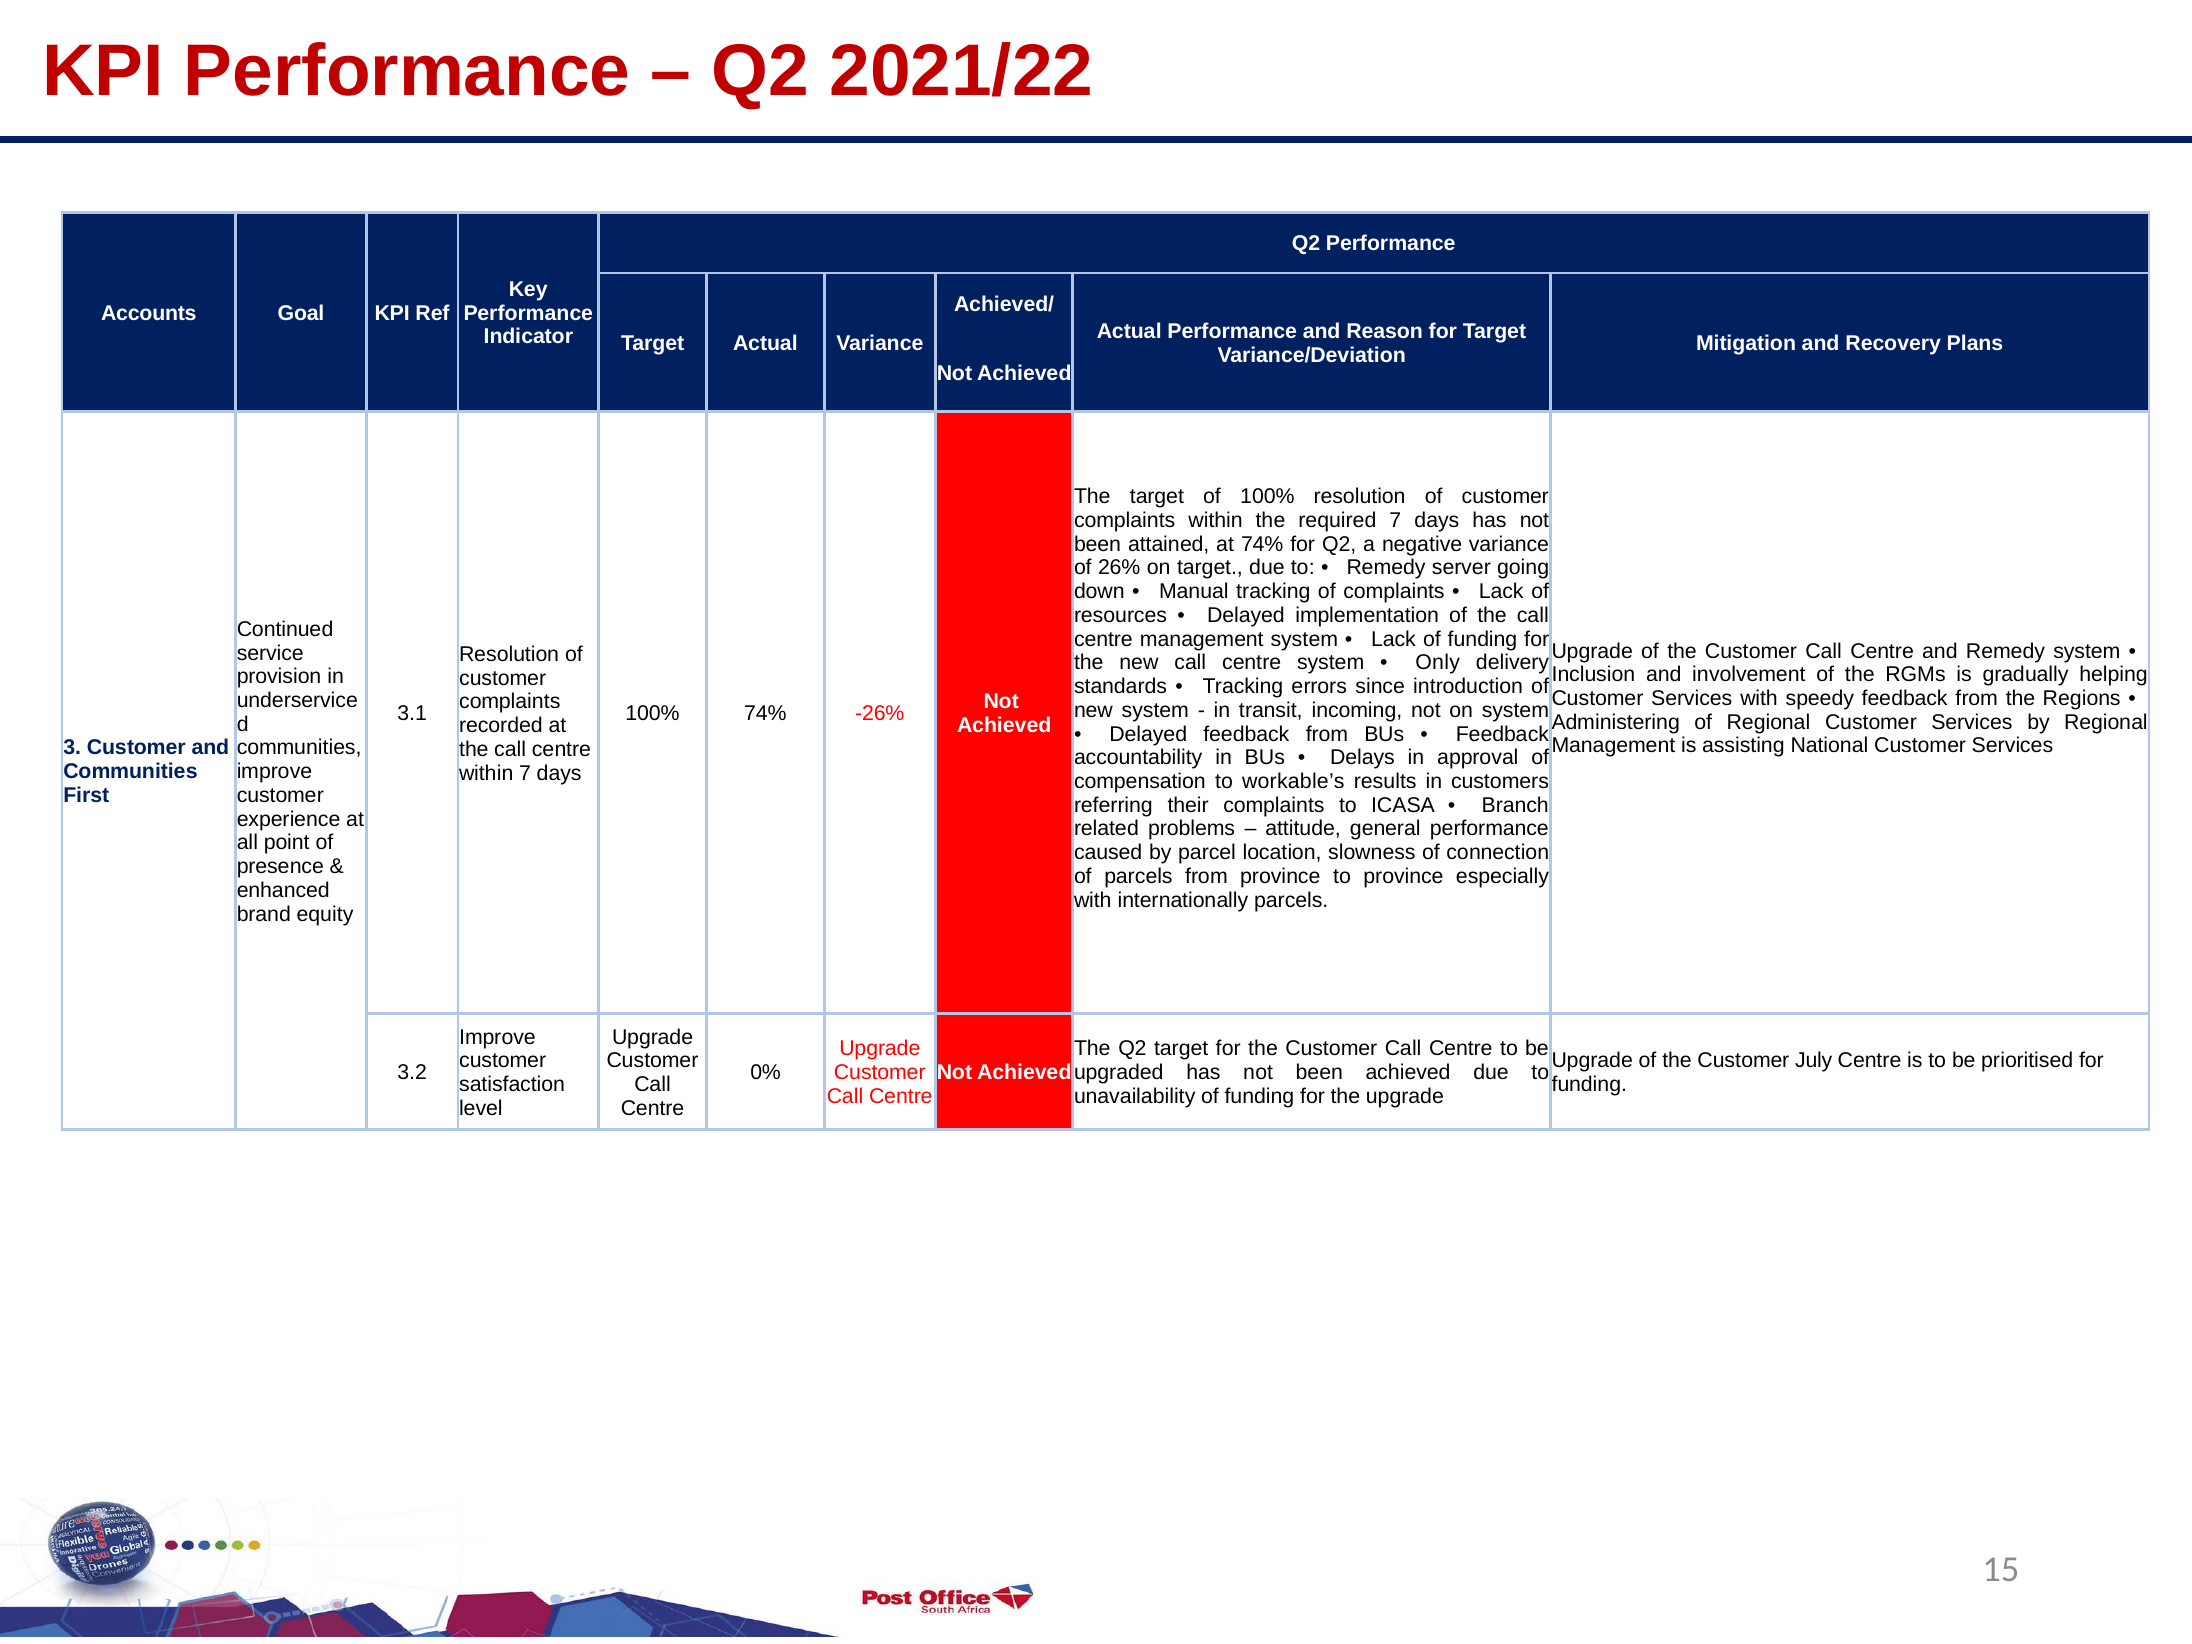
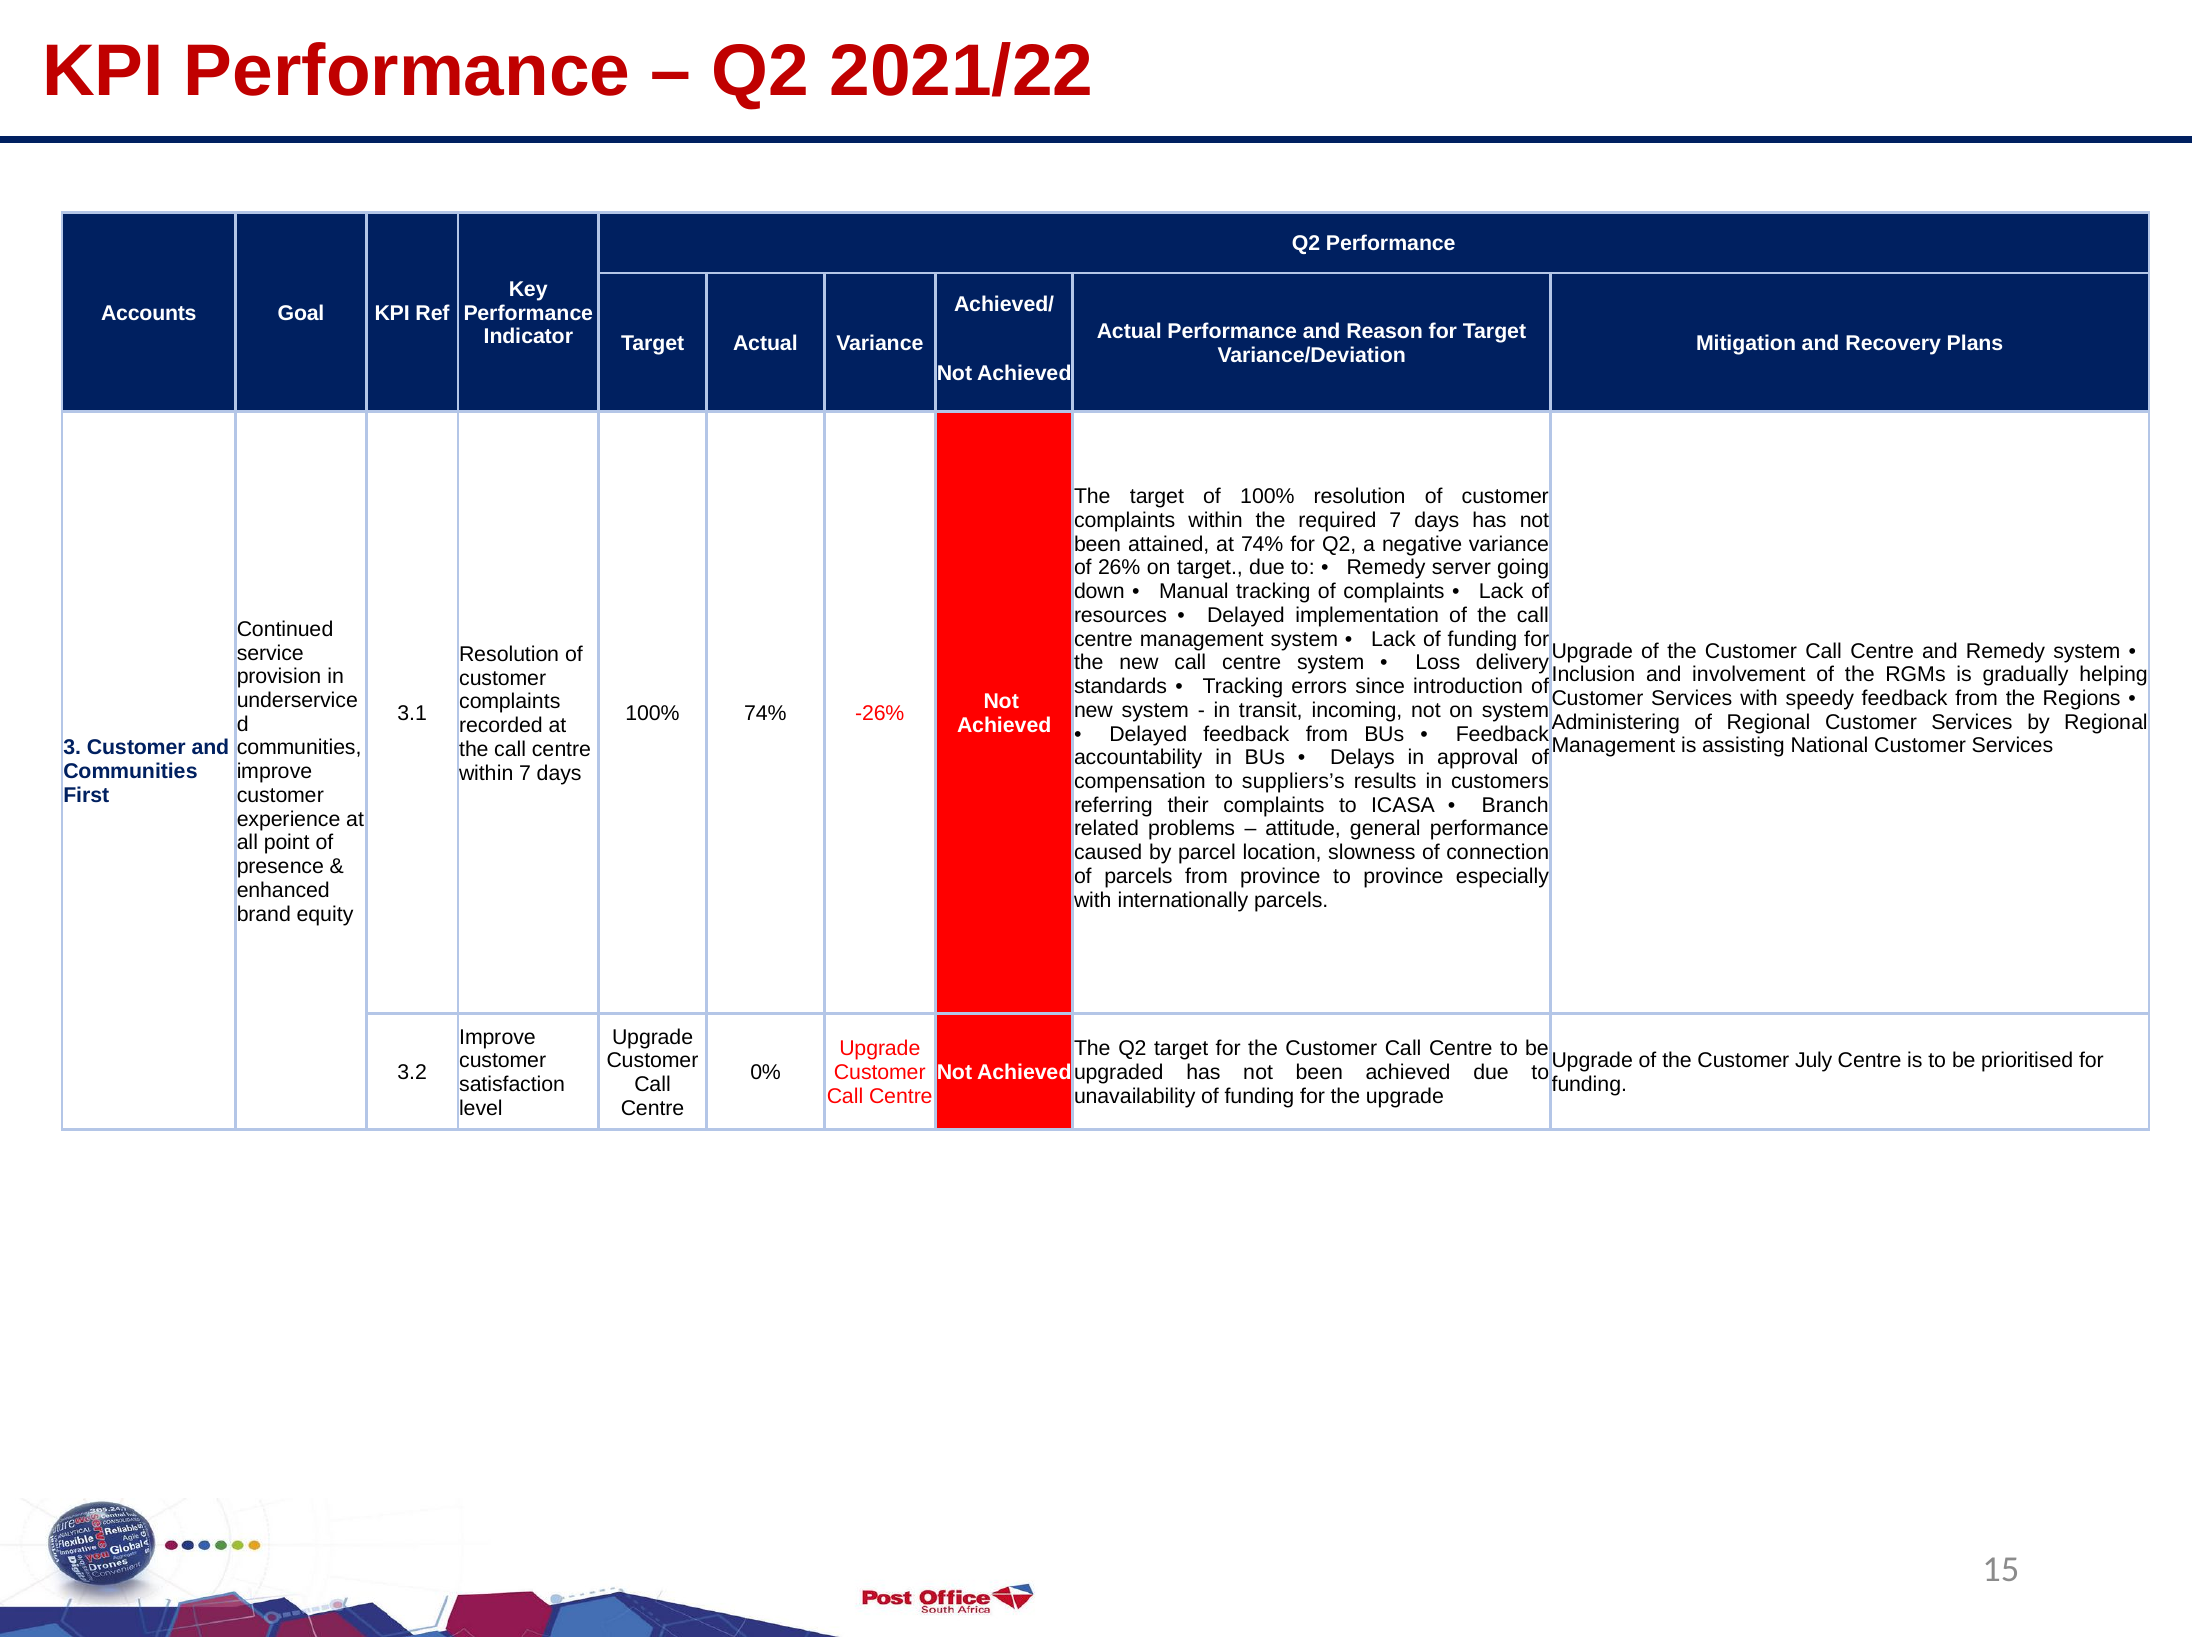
Only: Only -> Loss (1438, 663)
workable’s: workable’s -> suppliers’s (1293, 781)
